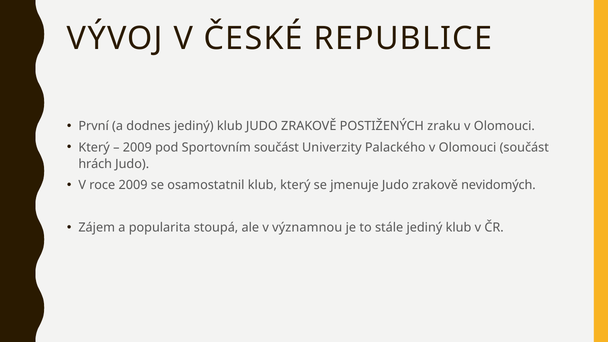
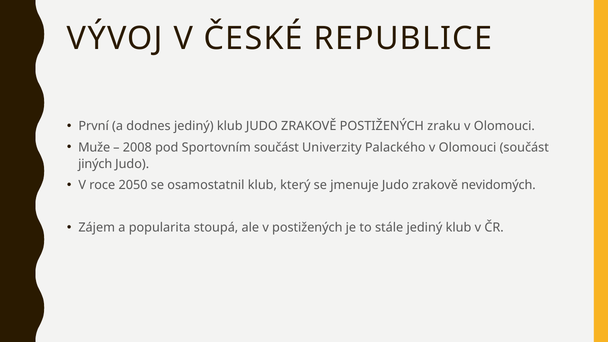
Který: Který -> Muže (94, 147)
2009: 2009 -> 2008 (137, 147)
hrách: hrách -> jiných (95, 164)
roce 2009: 2009 -> 2050 (133, 185)
v významnou: významnou -> postižených (307, 228)
